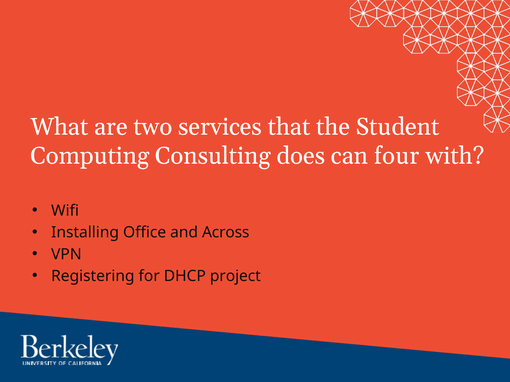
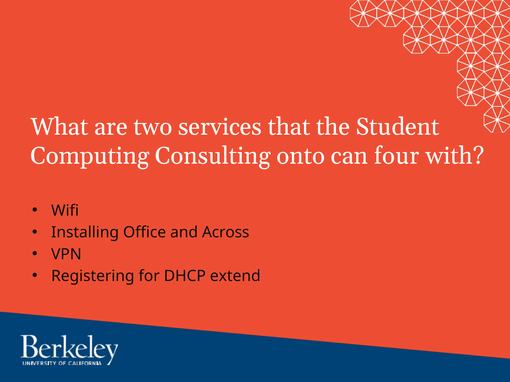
does: does -> onto (301, 156)
project: project -> extend (235, 276)
